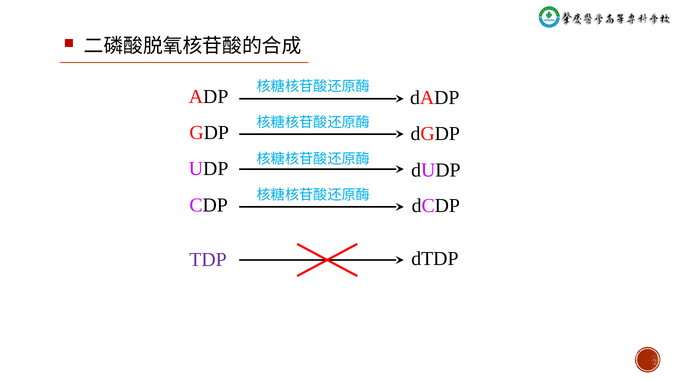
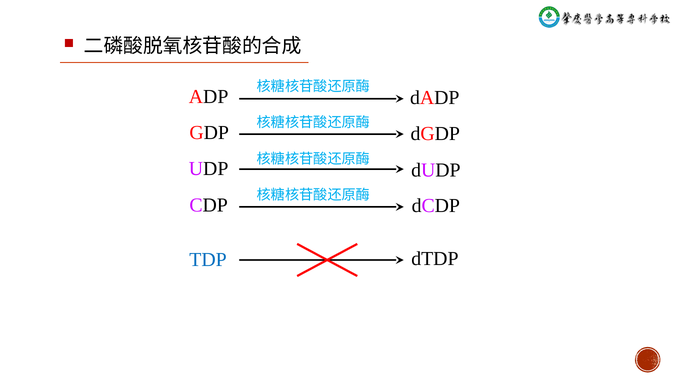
TDP colour: purple -> blue (208, 260)
